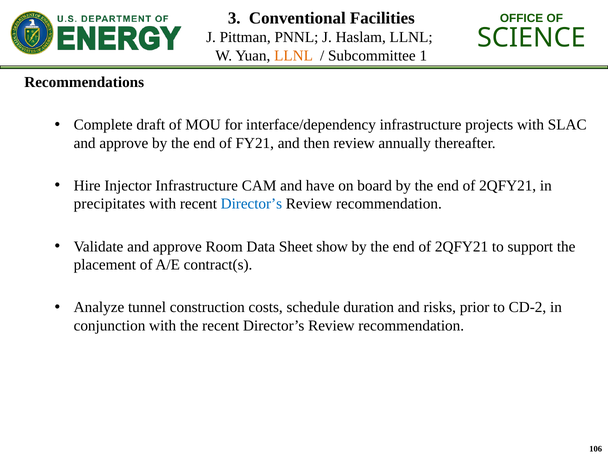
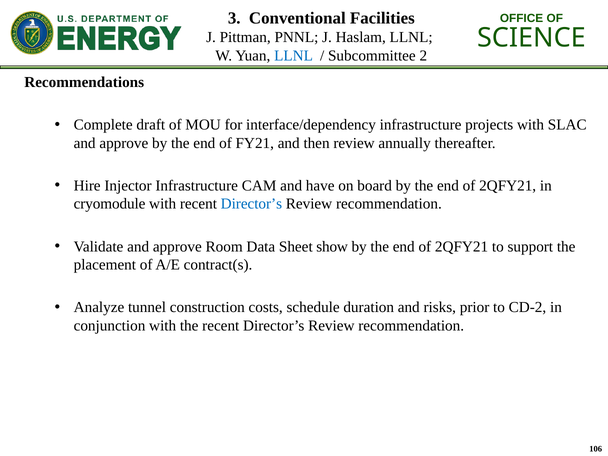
LLNL colour: orange -> blue (294, 56)
1: 1 -> 2 (423, 56)
precipitates: precipitates -> cryomodule (110, 204)
